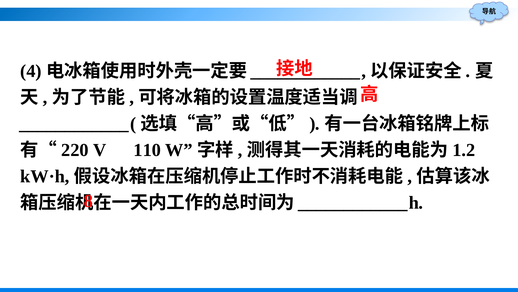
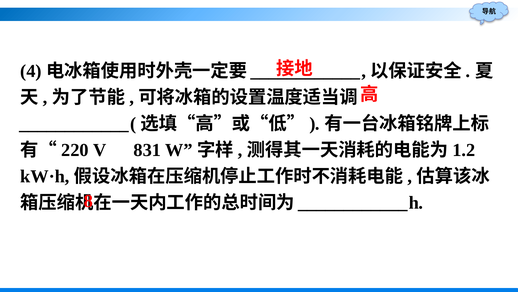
110: 110 -> 831 (147, 150)
